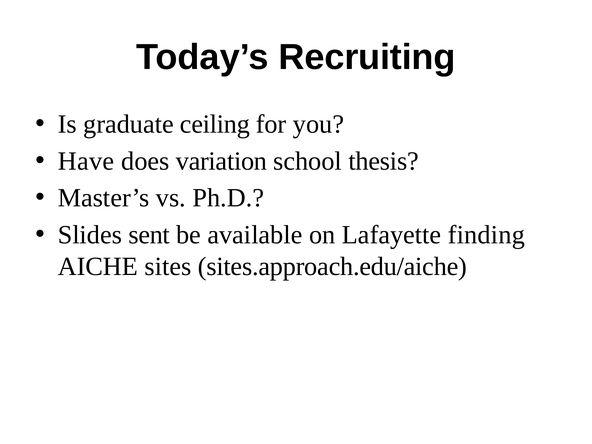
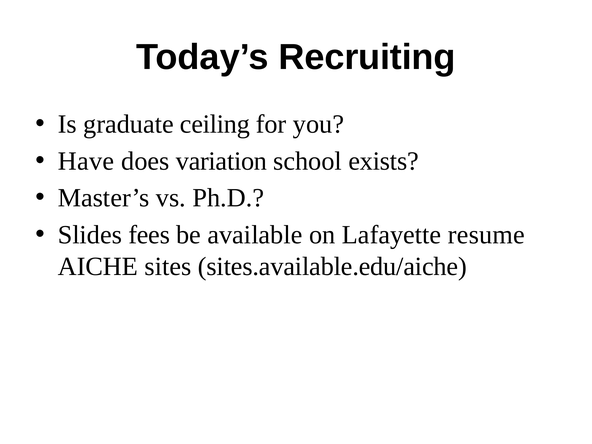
thesis: thesis -> exists (384, 161)
sent: sent -> fees (149, 235)
finding: finding -> resume (486, 235)
sites.approach.edu/aiche: sites.approach.edu/aiche -> sites.available.edu/aiche (332, 266)
